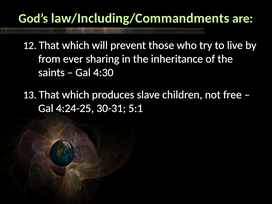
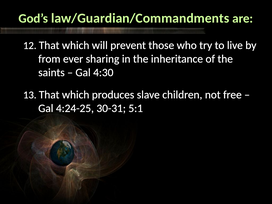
law/Including/Commandments: law/Including/Commandments -> law/Guardian/Commandments (140, 18)
